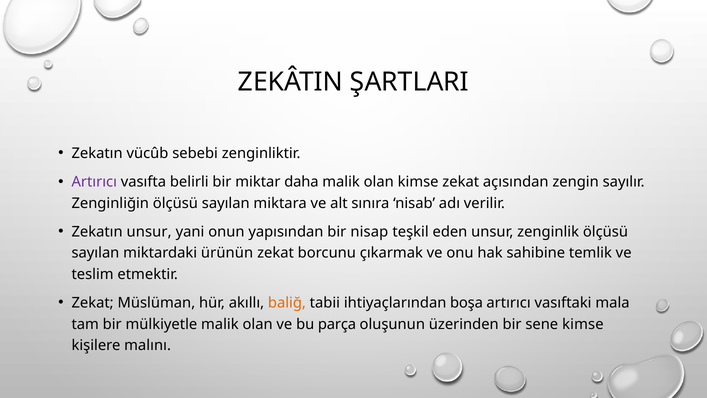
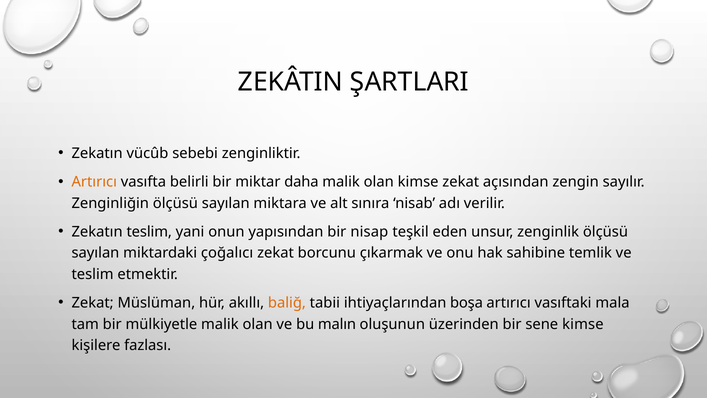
Artırıcı colour: purple -> orange (94, 182)
Zekatın unsur: unsur -> teslim (149, 232)
ürünün: ürünün -> çoğalıcı (227, 253)
parça: parça -> malın (337, 324)
malını: malını -> fazlası (148, 345)
